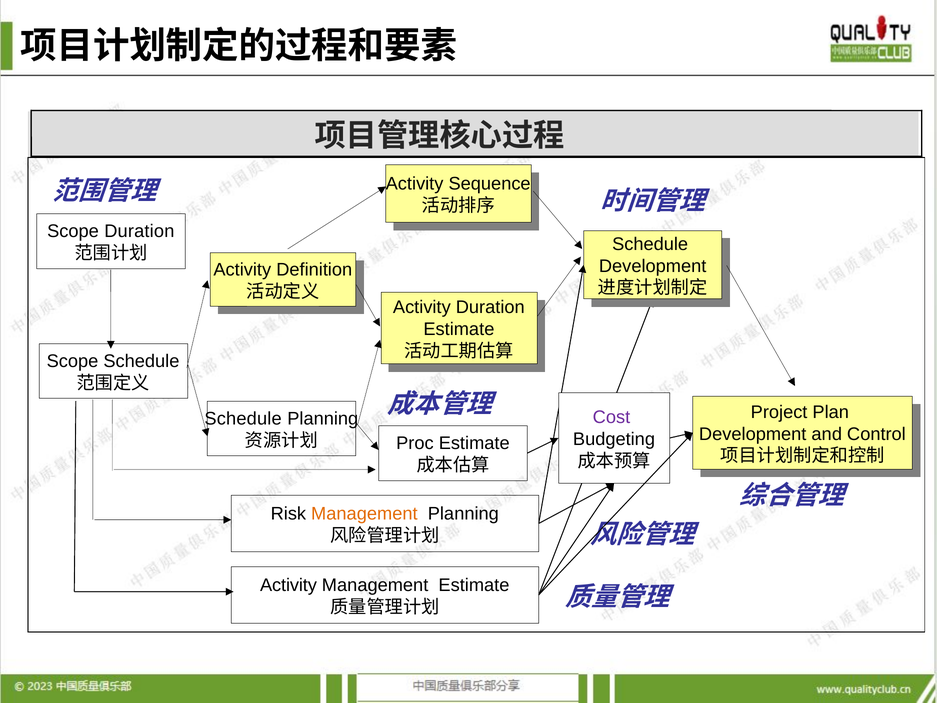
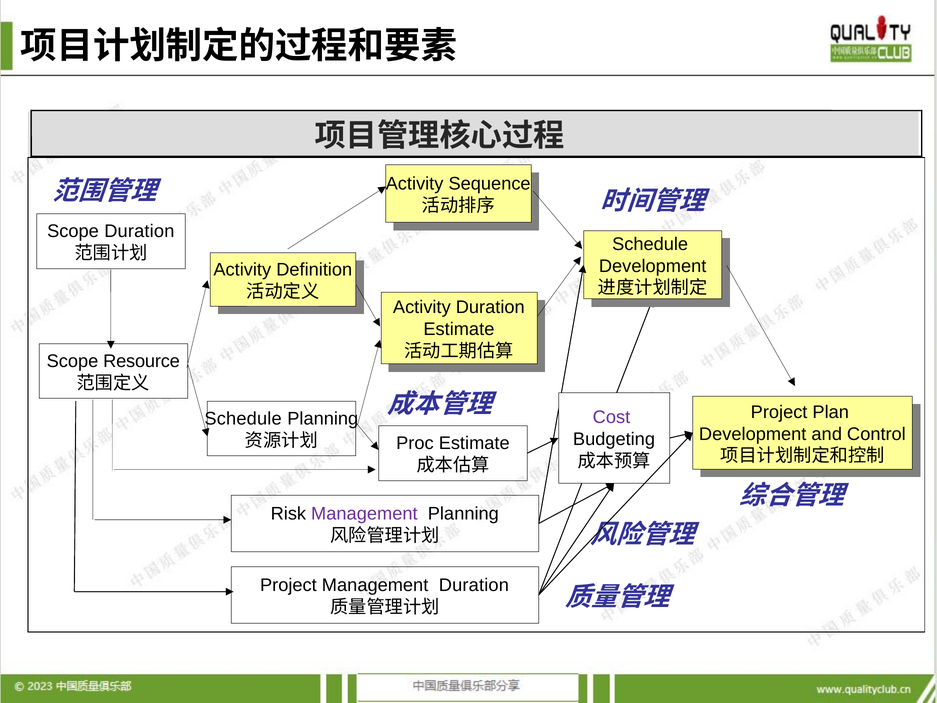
Scope Schedule: Schedule -> Resource (142, 361)
Management colour: orange -> purple (364, 514)
Activity: Activity -> Project (288, 585)
Management Estimate: Estimate -> Duration (474, 585)
